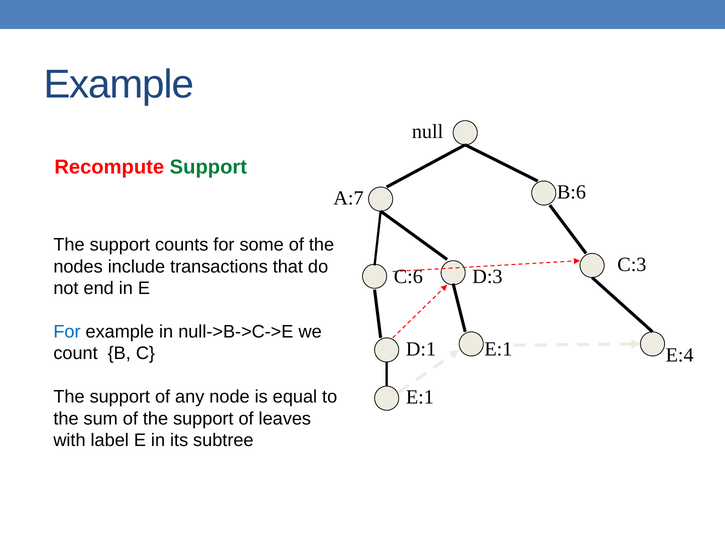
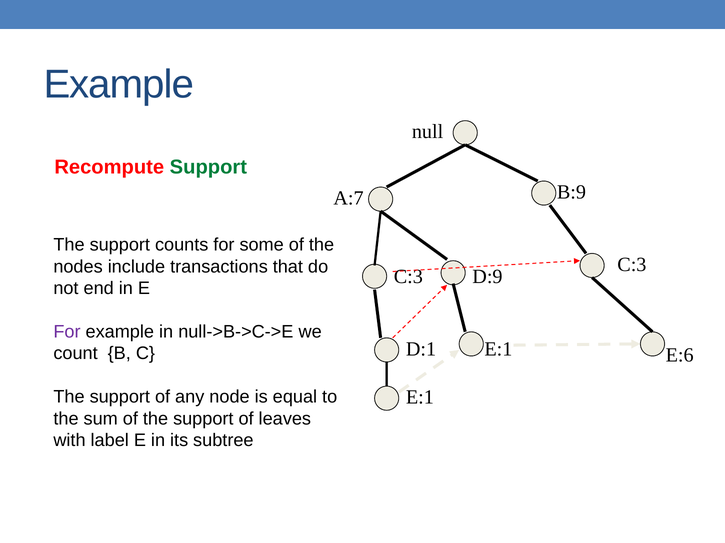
B:6: B:6 -> B:9 (571, 192)
C:6: C:6 -> C:3 (408, 277)
D:3: D:3 -> D:9 (487, 277)
For colour: blue -> purple (67, 332)
E:4: E:4 -> E:6 (680, 355)
